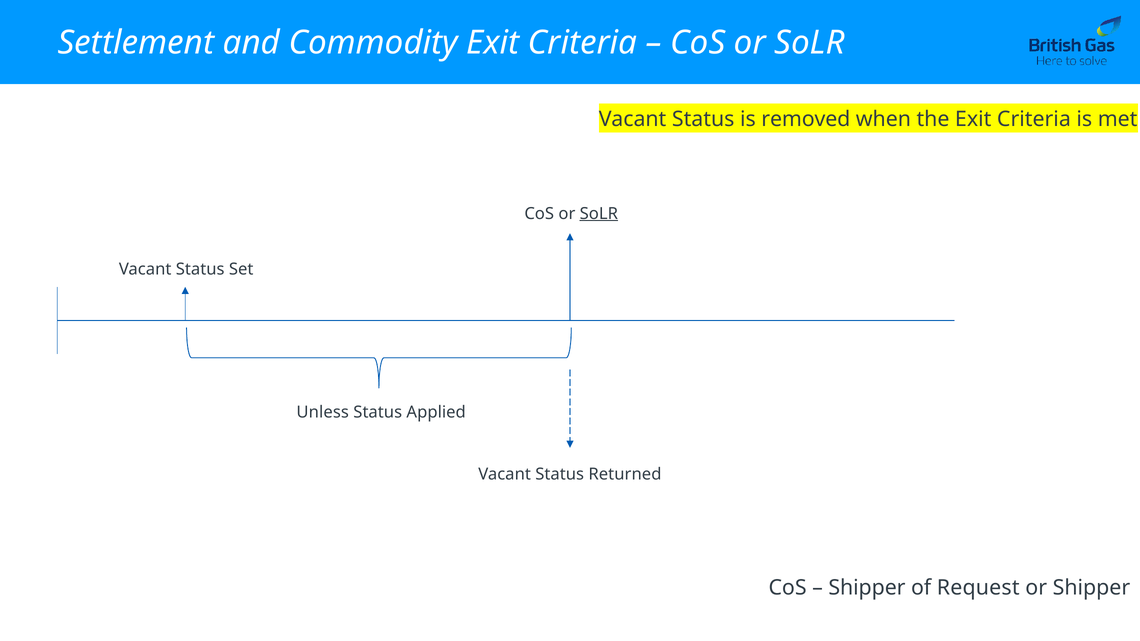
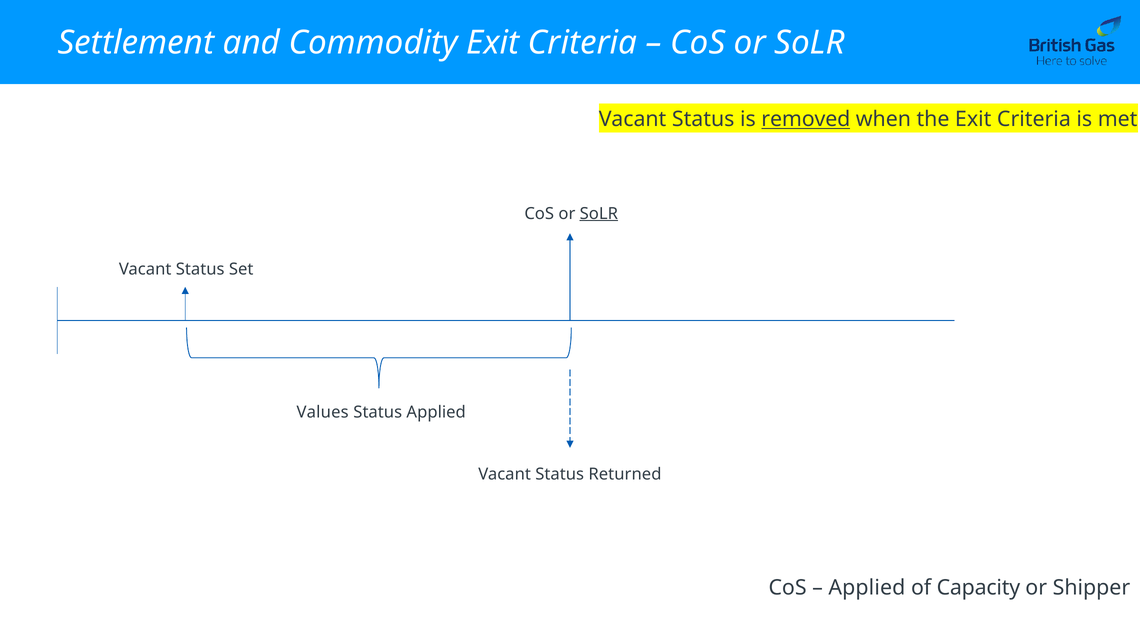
removed underline: none -> present (806, 119)
Unless: Unless -> Values (323, 413)
Shipper: Shipper -> Applied (867, 588)
Request: Request -> Capacity (978, 588)
